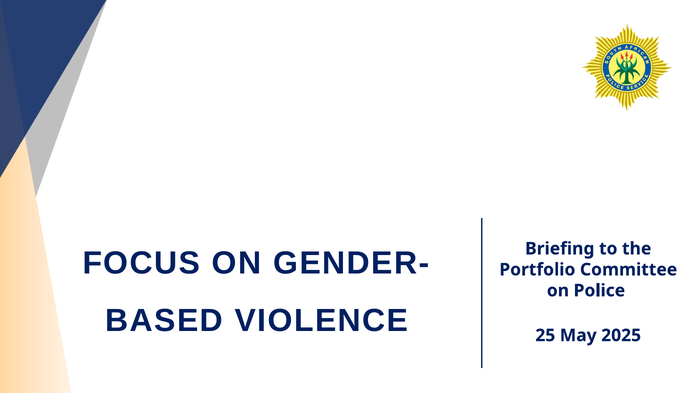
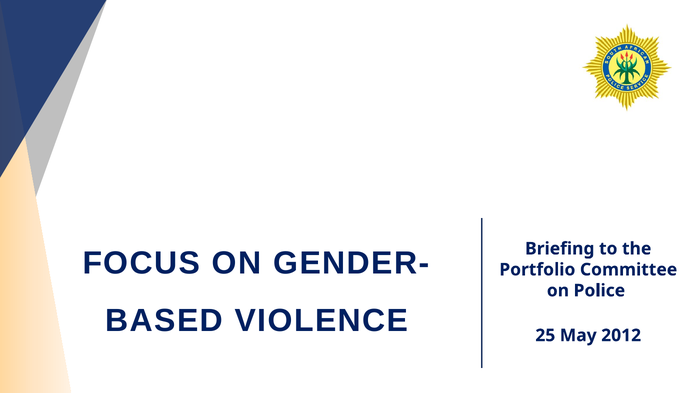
2025: 2025 -> 2012 (621, 335)
